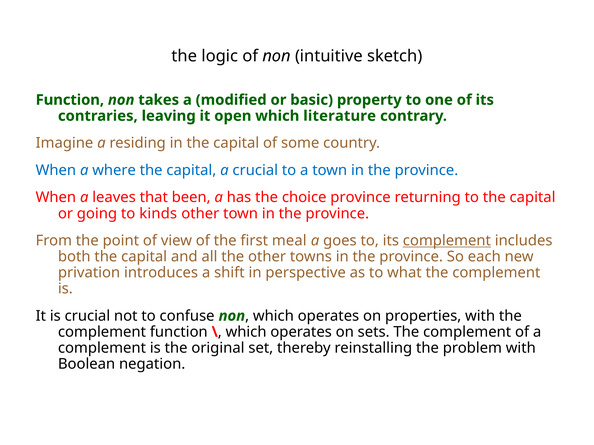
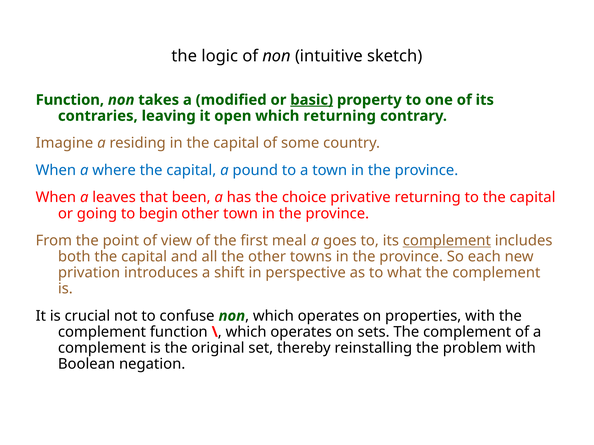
basic underline: none -> present (312, 100)
which literature: literature -> returning (340, 116)
a crucial: crucial -> pound (255, 170)
choice province: province -> privative (360, 198)
kinds: kinds -> begin (158, 214)
